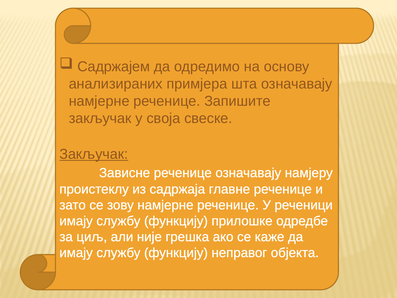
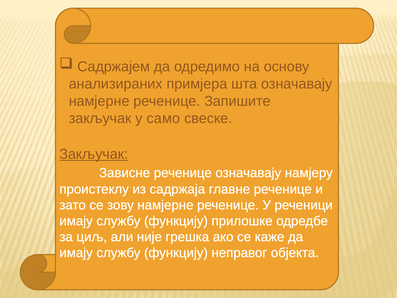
своја: своја -> само (163, 118)
